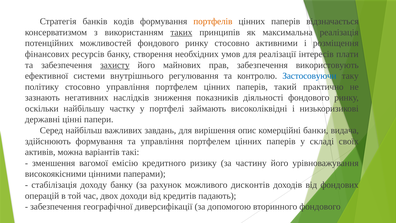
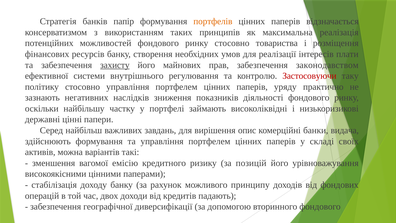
кодів: кодів -> папір (124, 21)
таких underline: present -> none (181, 32)
активними: активними -> товариства (277, 43)
використовують: використовують -> законодавством (327, 65)
Застосовуючи colour: blue -> red (309, 76)
такий: такий -> уряду (285, 87)
частину: частину -> позицій (251, 163)
дисконтів: дисконтів -> принципу (250, 185)
